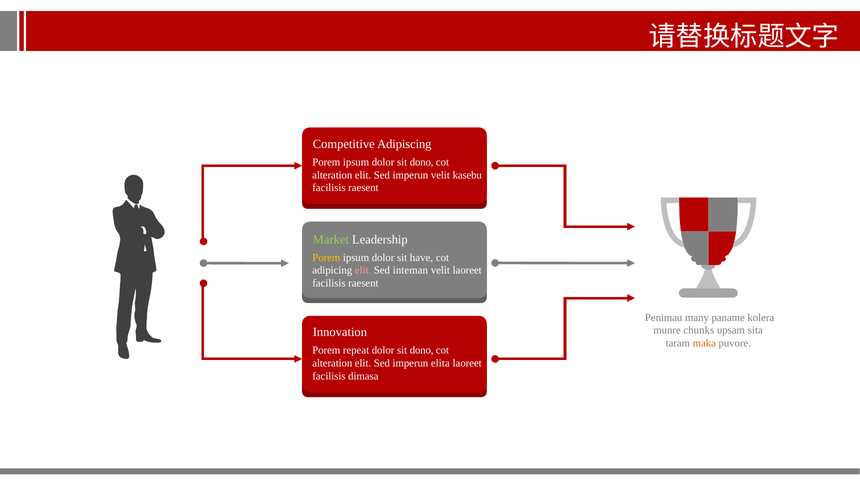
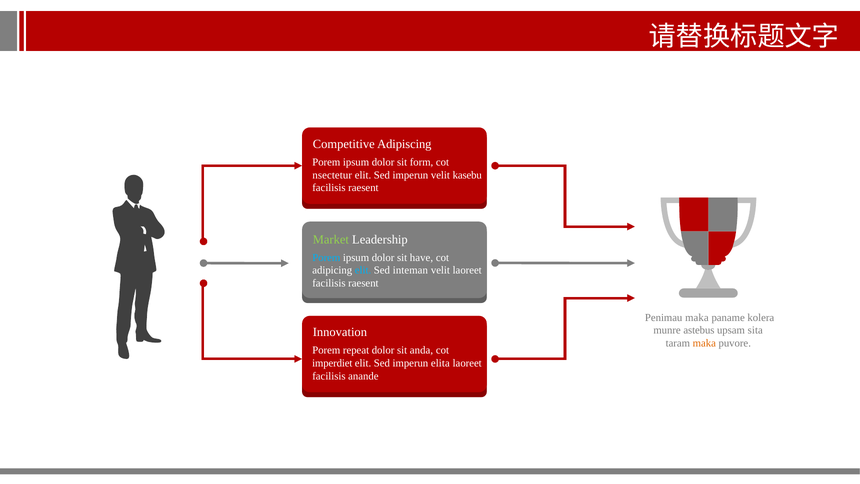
ipsum dolor sit dono: dono -> form (422, 162)
alteration: alteration -> nsectetur (332, 175)
Porem colour: yellow -> light blue (326, 257)
elit colour: pink -> light blue (363, 270)
Penimau many: many -> maka (697, 317)
chunks: chunks -> astebus (699, 330)
dono: dono -> anda (421, 350)
alteration: alteration -> imperdiet (332, 363)
dimasa: dimasa -> anande (363, 376)
